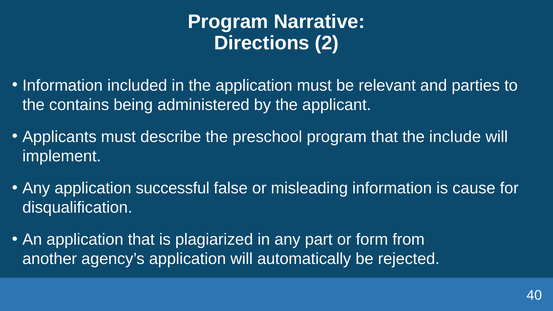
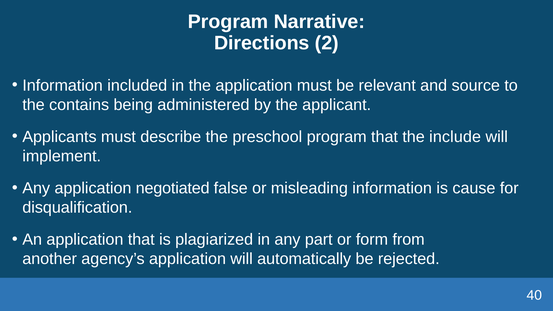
parties: parties -> source (476, 85)
successful: successful -> negotiated (173, 188)
